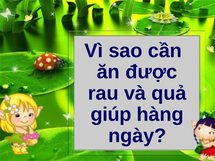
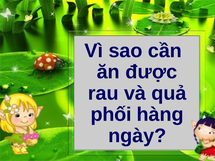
giúp: giúp -> phối (111, 115)
